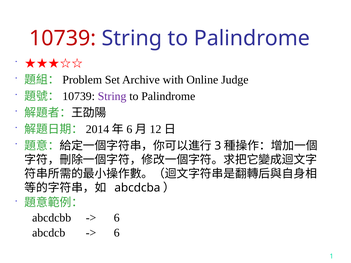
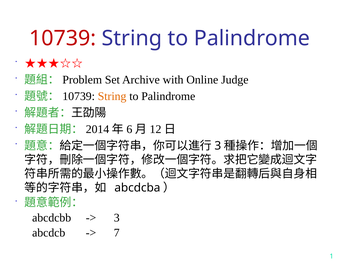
String colour: purple -> orange (112, 96)
6: 6 -> 3 (117, 218)
6: 6 -> 7 (117, 233)
